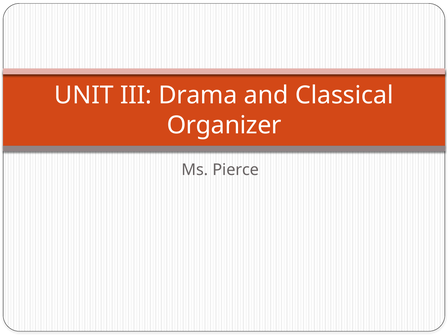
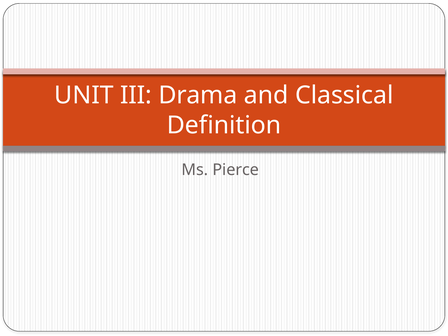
Organizer: Organizer -> Definition (224, 125)
